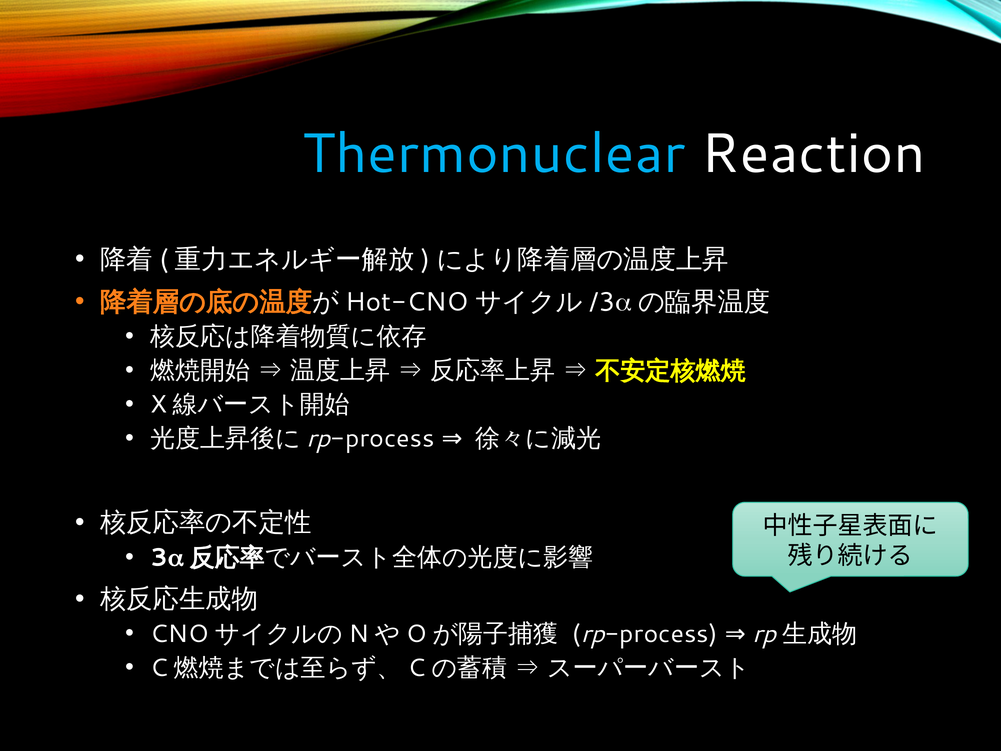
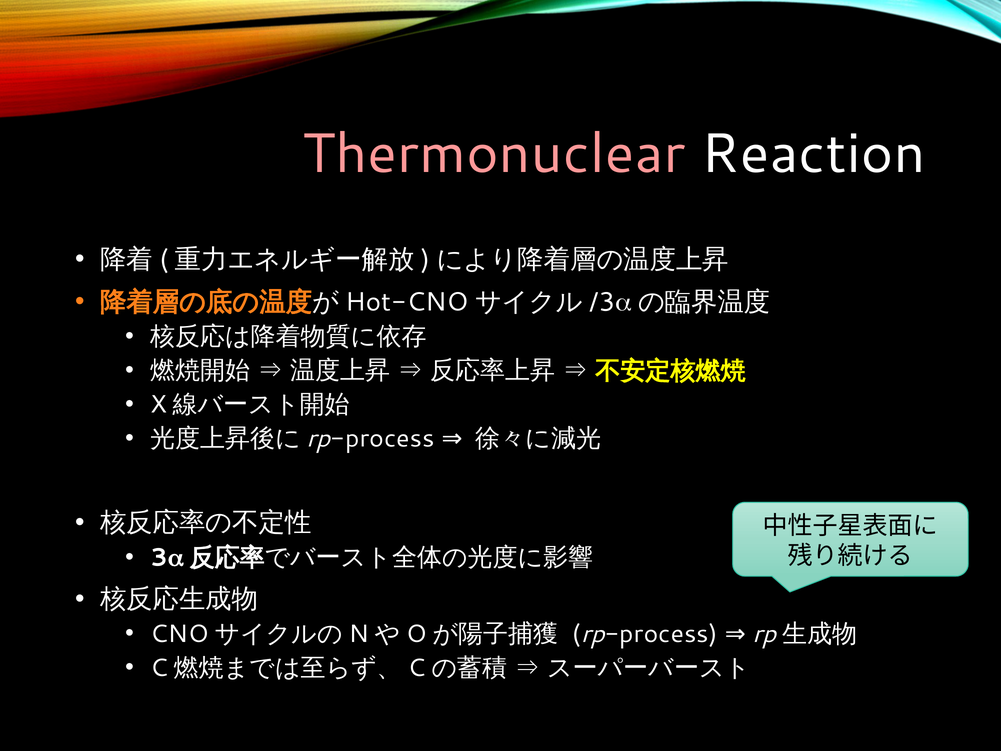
Thermonuclear colour: light blue -> pink (494, 154)
